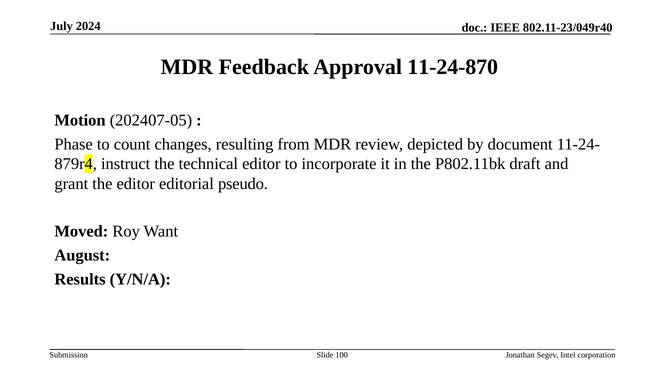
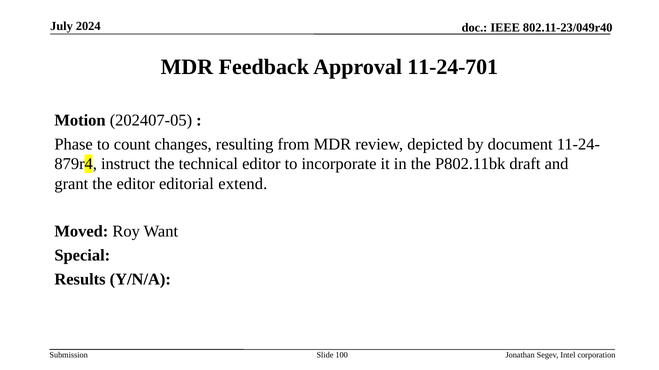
11-24-870: 11-24-870 -> 11-24-701 (453, 67)
pseudo: pseudo -> extend (243, 184)
August: August -> Special (82, 256)
